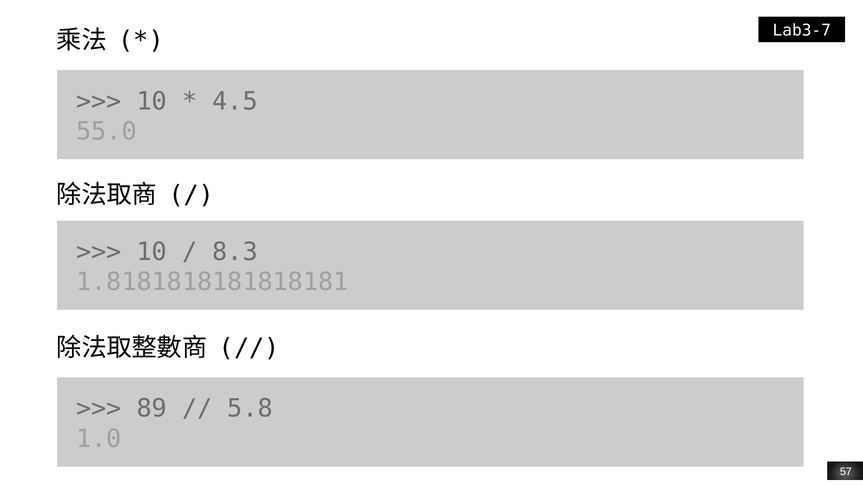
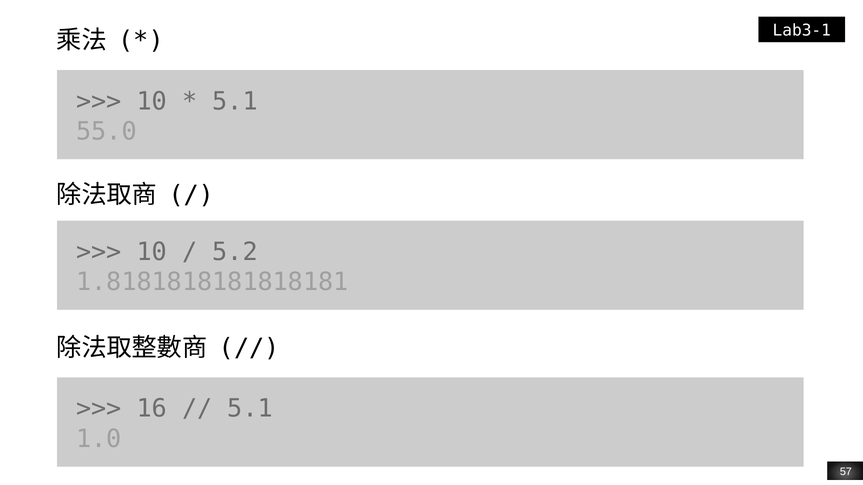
Lab3-7: Lab3-7 -> Lab3-1 (802, 31)
4.5: 4.5 -> 5.1 (235, 101)
8.3: 8.3 -> 5.2 (235, 252)
89: 89 -> 16 (152, 409)
5.8: 5.8 -> 5.1 (250, 409)
